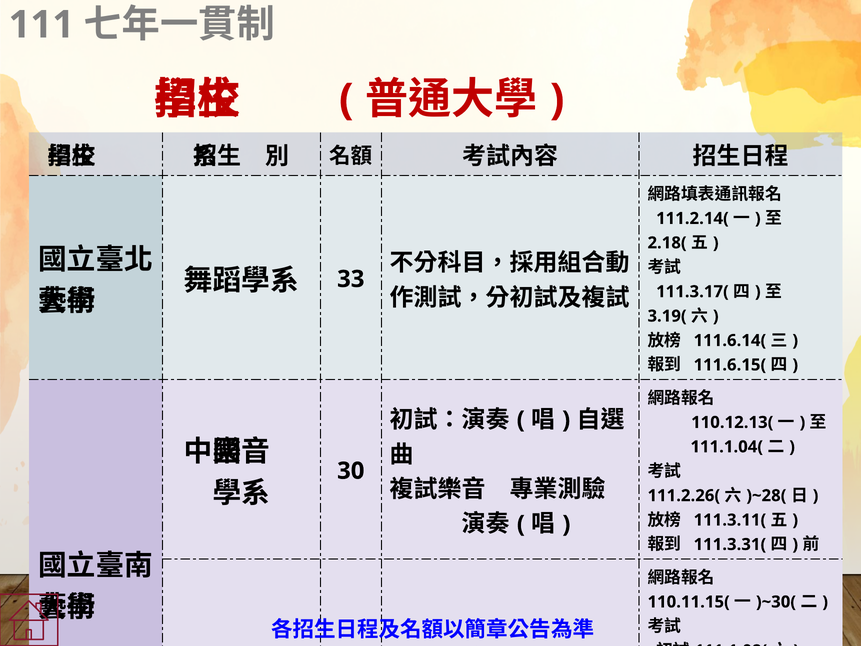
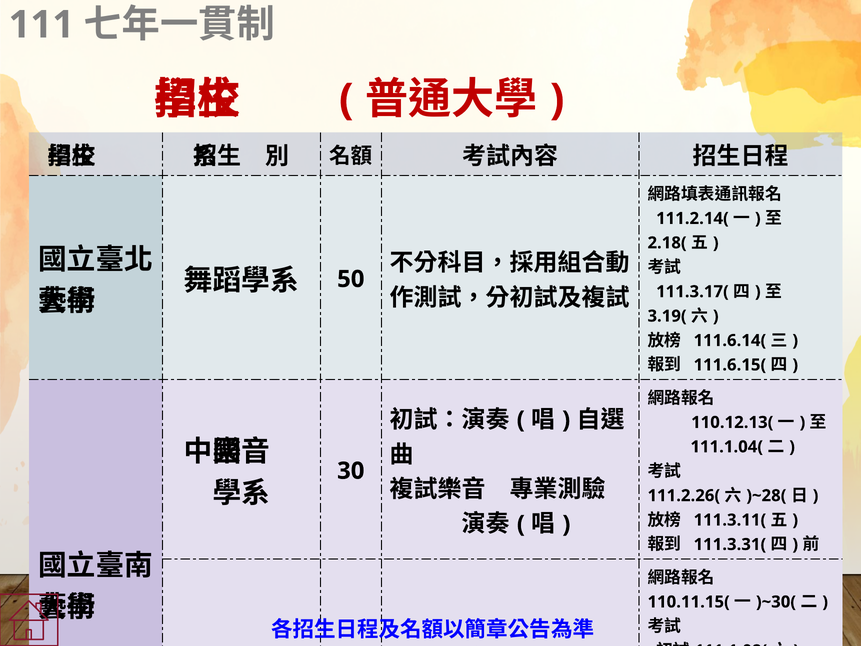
33: 33 -> 50 (351, 279)
